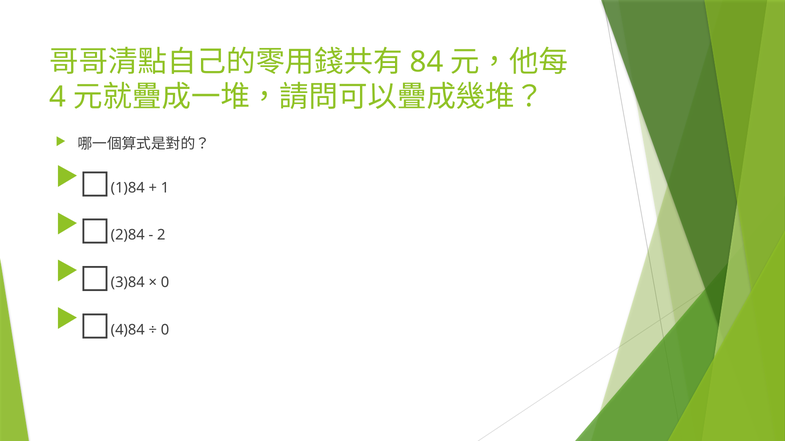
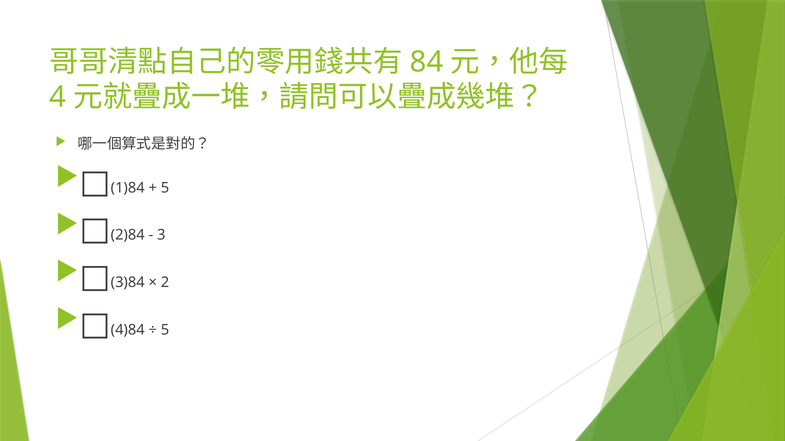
1: 1 -> 5 (165, 188)
2: 2 -> 3 (161, 235)
0: 0 -> 2 (165, 283)
0: 0 -> 5 (165, 330)
